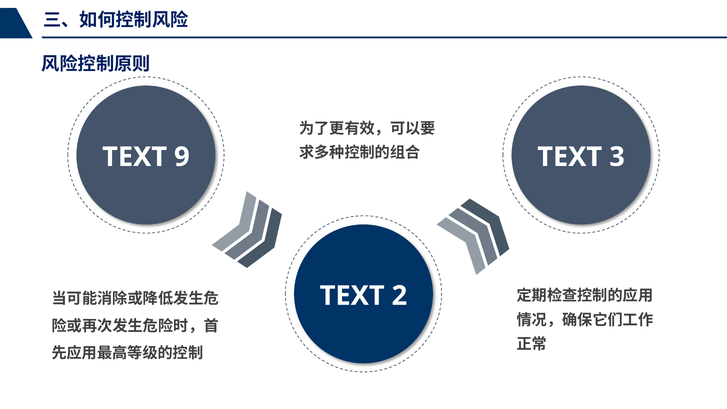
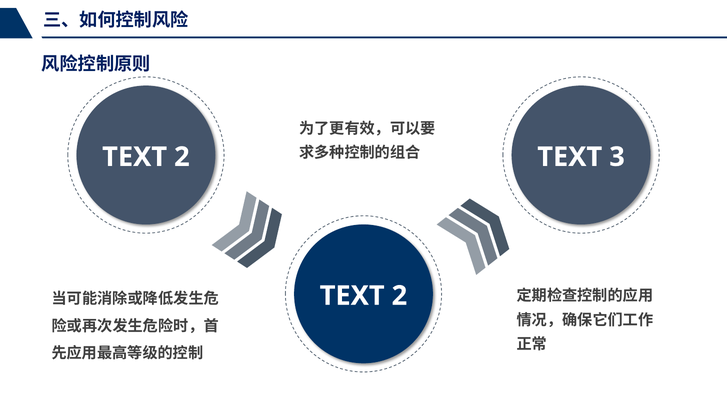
9: 9 -> 2 (182, 157)
